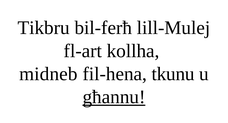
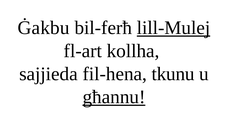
Tikbru: Tikbru -> Ġakbu (44, 28)
lill-Mulej underline: none -> present (173, 28)
midneb: midneb -> sajjieda (48, 74)
